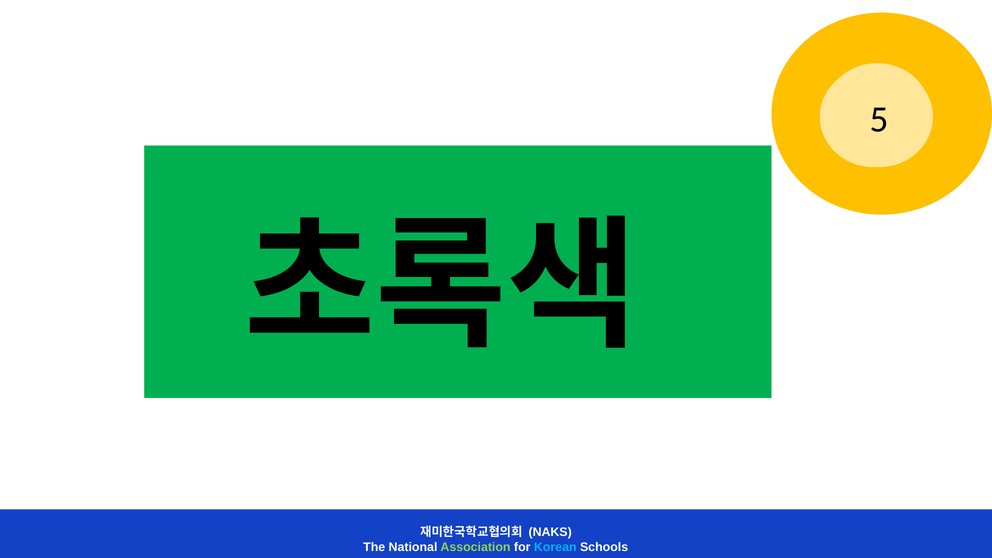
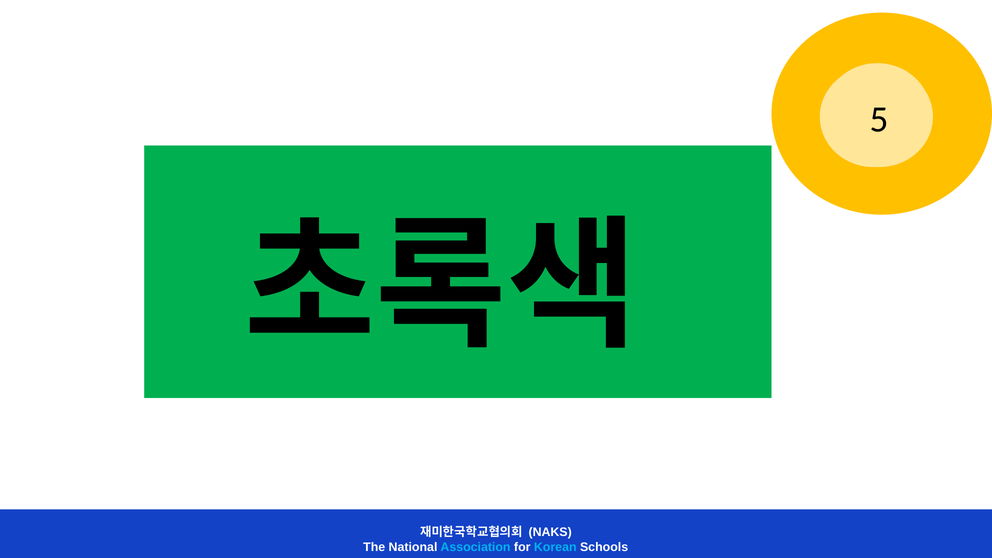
Association colour: light green -> light blue (475, 547)
